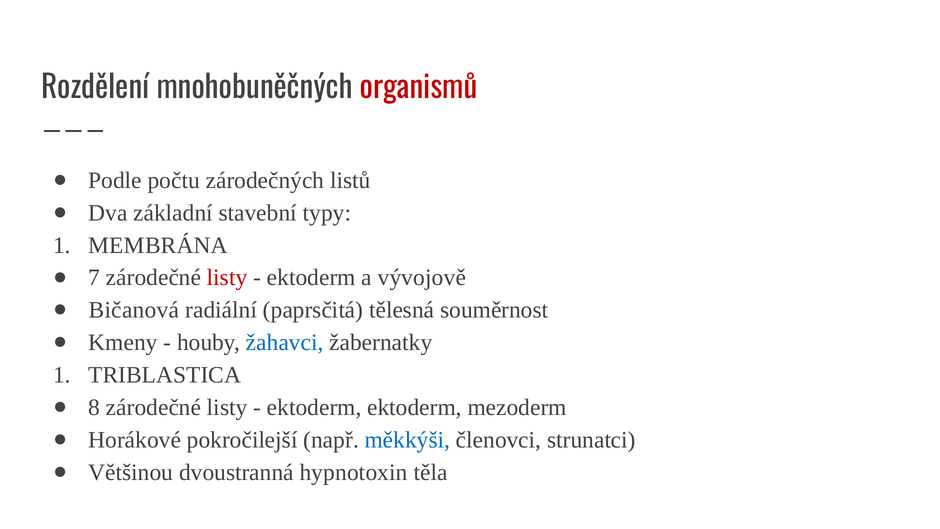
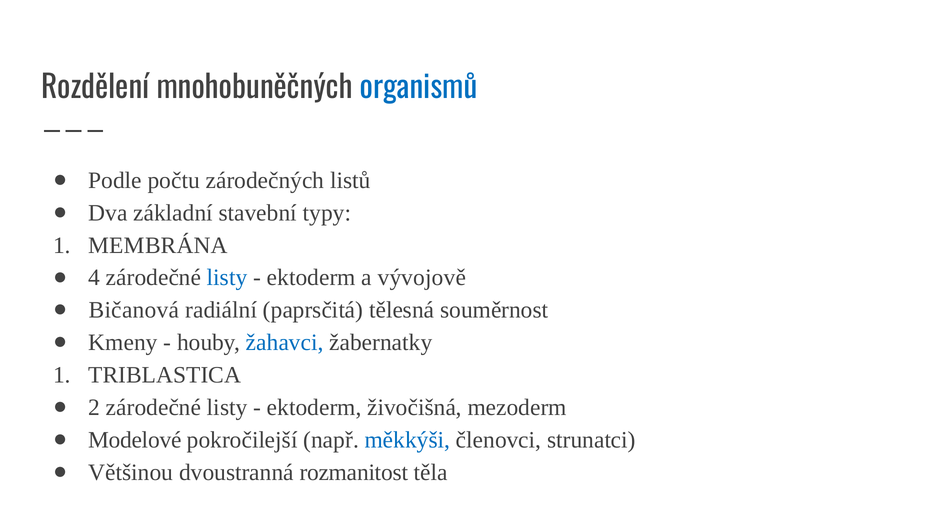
organismů colour: red -> blue (419, 88)
7: 7 -> 4 (94, 278)
listy colour: red -> blue (227, 278)
8: 8 -> 2 (94, 407)
ektoderm ektoderm: ektoderm -> živočišná (415, 407)
Horákové: Horákové -> Modelové (135, 440)
hypnotoxin: hypnotoxin -> rozmanitost (354, 472)
